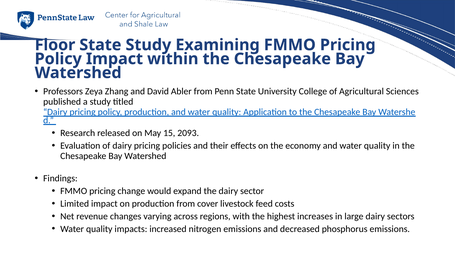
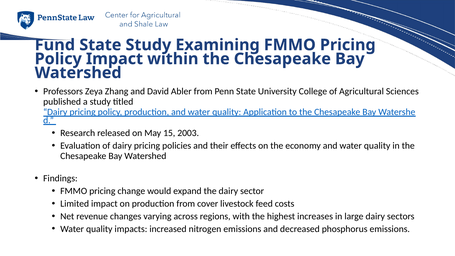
Floor: Floor -> Fund (55, 45)
2093: 2093 -> 2003 (188, 133)
